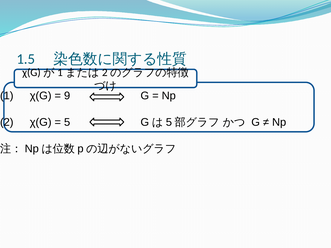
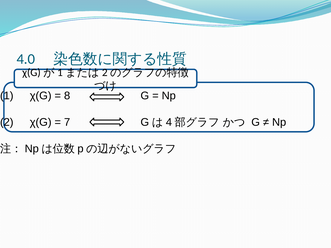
1.5: 1.5 -> 4.0 (26, 59)
9: 9 -> 8 (67, 96)
5: 5 -> 7 (67, 122)
5: 5 -> 4 (169, 122)
